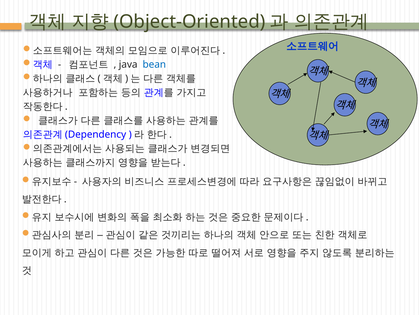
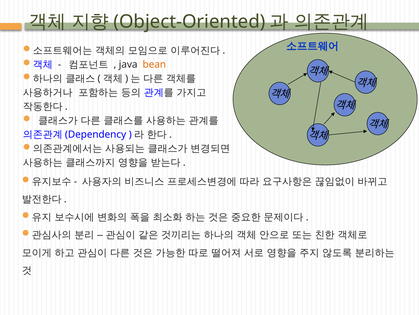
bean colour: blue -> orange (154, 64)
